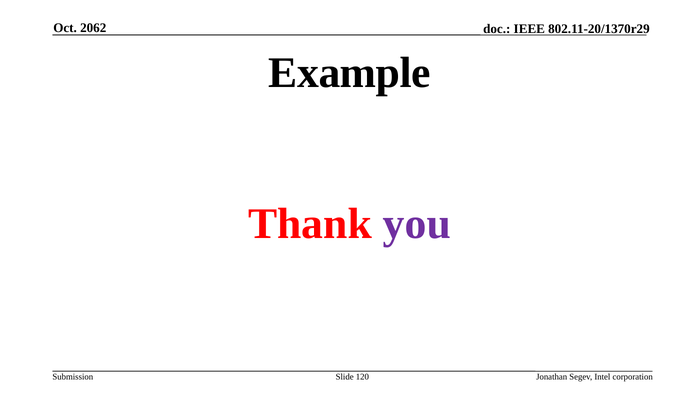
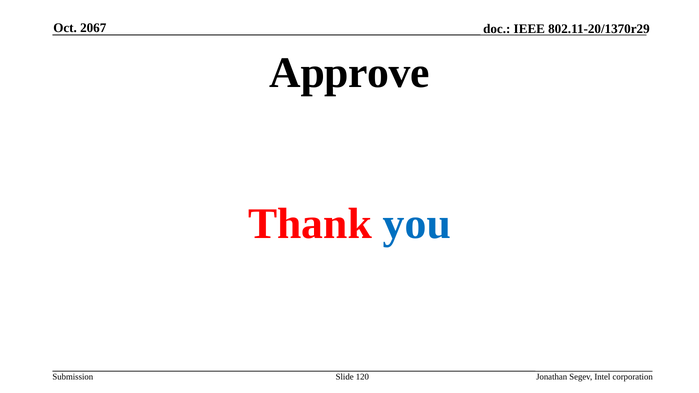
2062: 2062 -> 2067 (93, 28)
Example: Example -> Approve (350, 73)
you colour: purple -> blue (417, 224)
